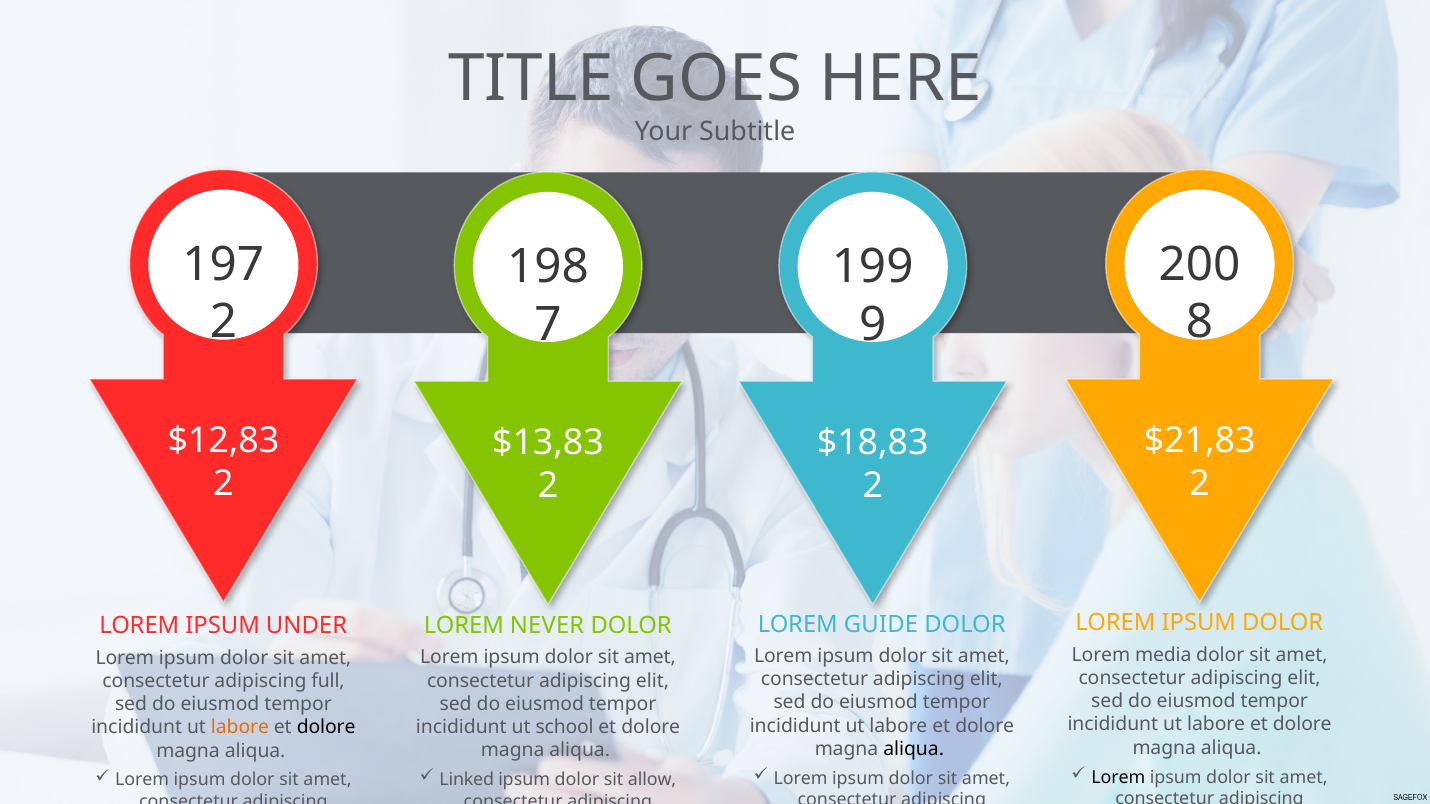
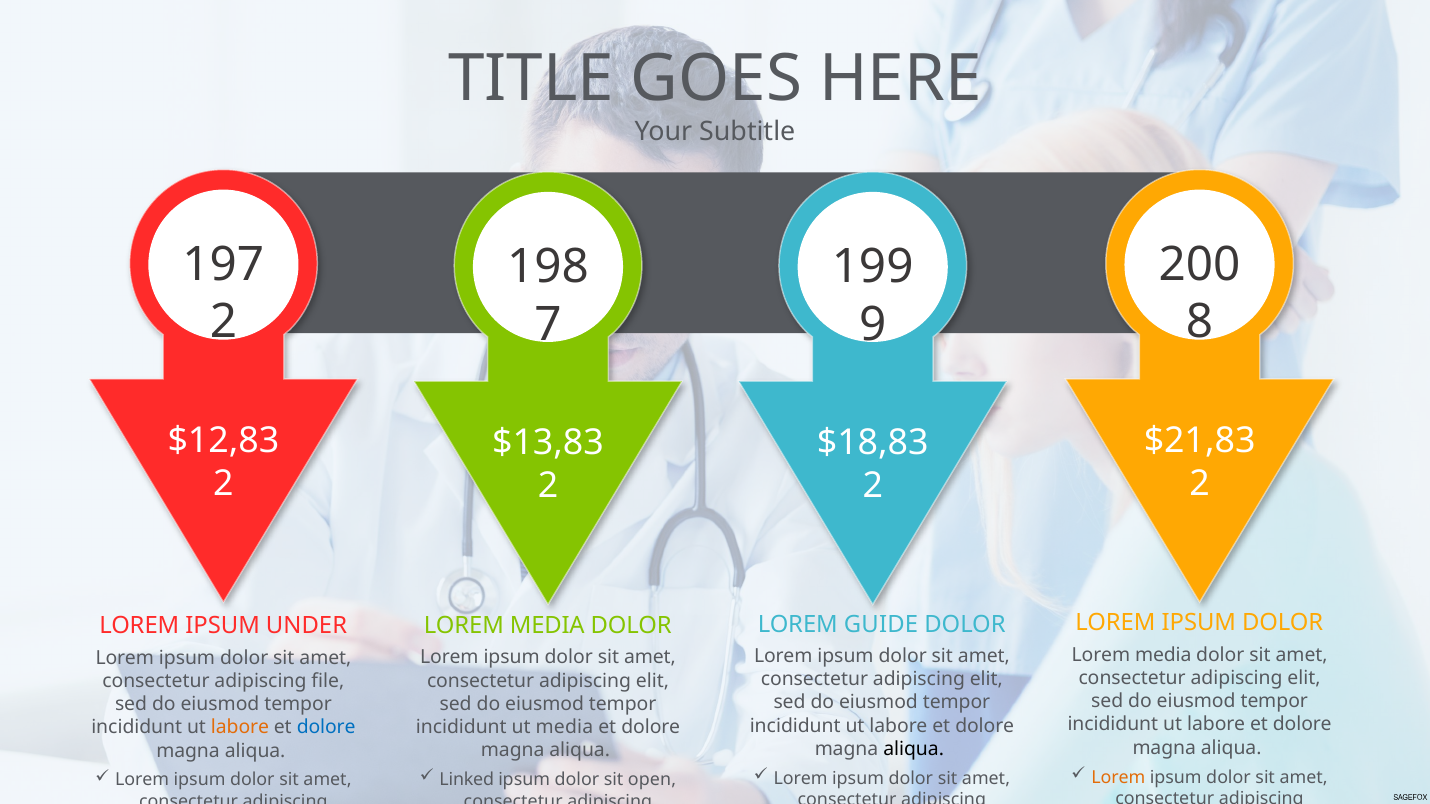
NEVER: NEVER -> MEDIA (547, 626)
full: full -> file (328, 681)
ut school: school -> media (564, 728)
dolore colour: black -> blue (326, 728)
Lorem colour: black -> orange (1118, 778)
allow: allow -> open (652, 780)
